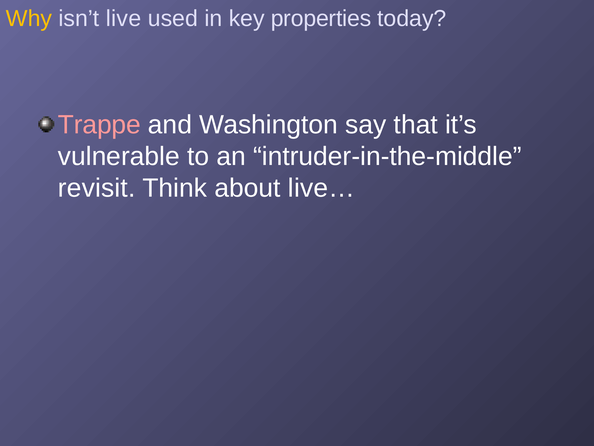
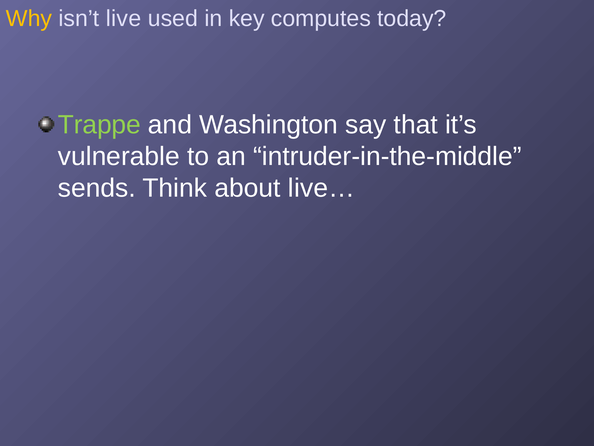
properties: properties -> computes (321, 18)
Trappe colour: pink -> light green (99, 125)
revisit: revisit -> sends (97, 188)
